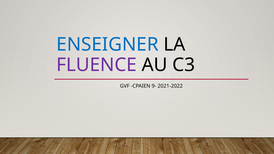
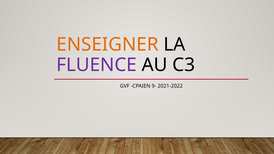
ENSEIGNER colour: blue -> orange (107, 45)
